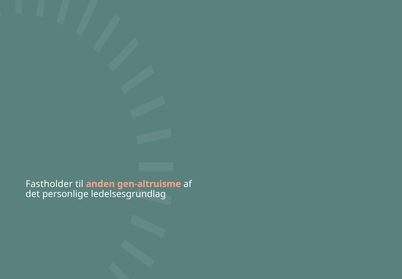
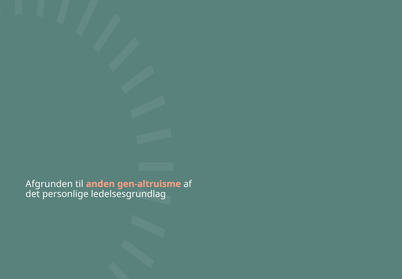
Fastholder: Fastholder -> Afgrunden (49, 183)
